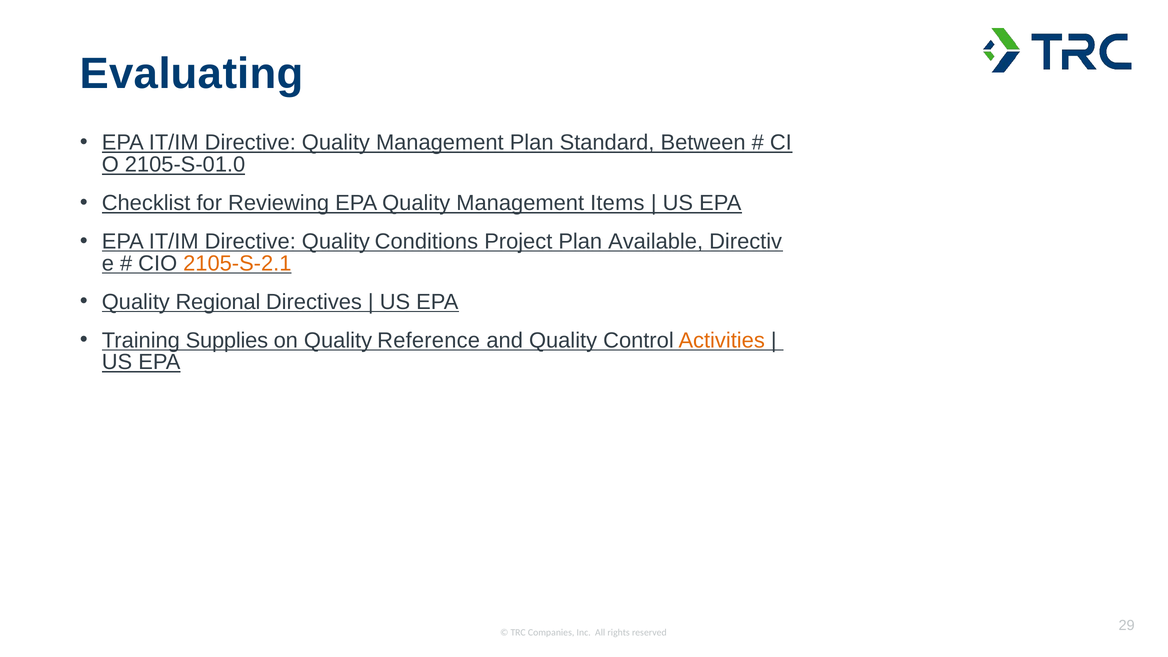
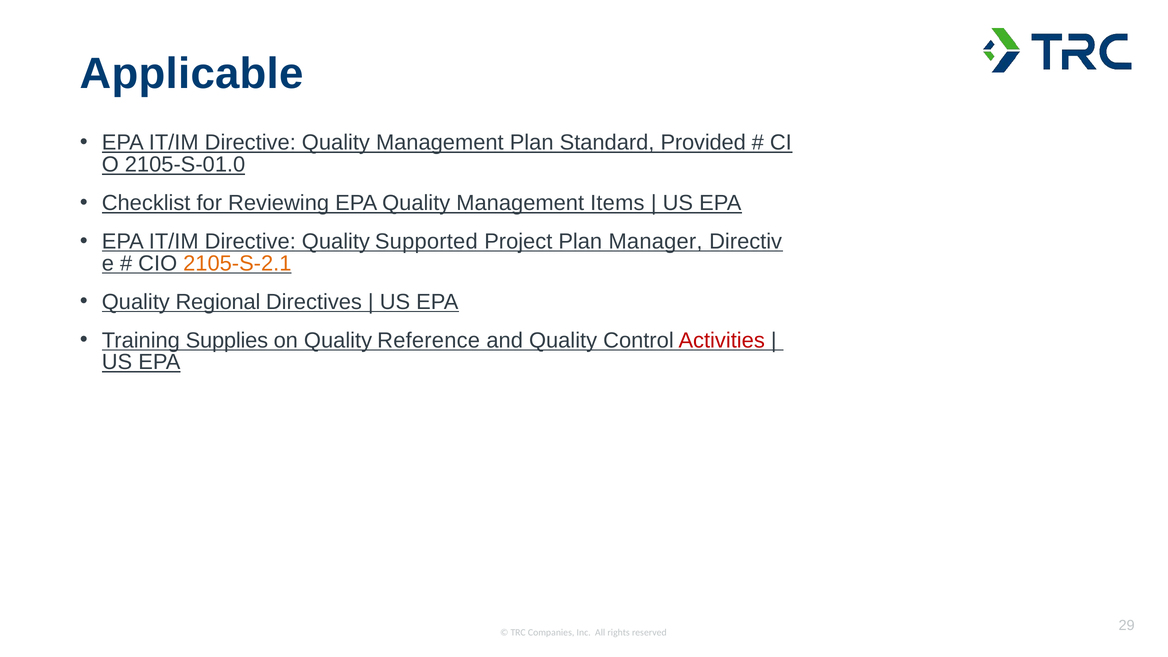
Evaluating: Evaluating -> Applicable (192, 74)
Between: Between -> Provided (703, 143)
Conditions: Conditions -> Supported (426, 241)
Available: Available -> Manager (656, 241)
Activities colour: orange -> red (722, 340)
